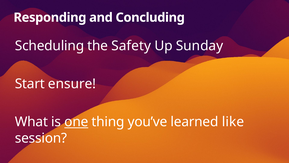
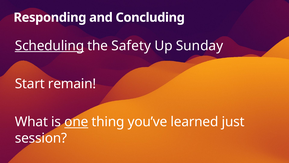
Scheduling underline: none -> present (50, 46)
ensure: ensure -> remain (72, 84)
like: like -> just (233, 122)
